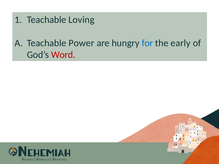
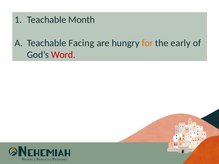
Loving: Loving -> Month (82, 20)
Power: Power -> Facing (81, 43)
for colour: blue -> orange (147, 43)
